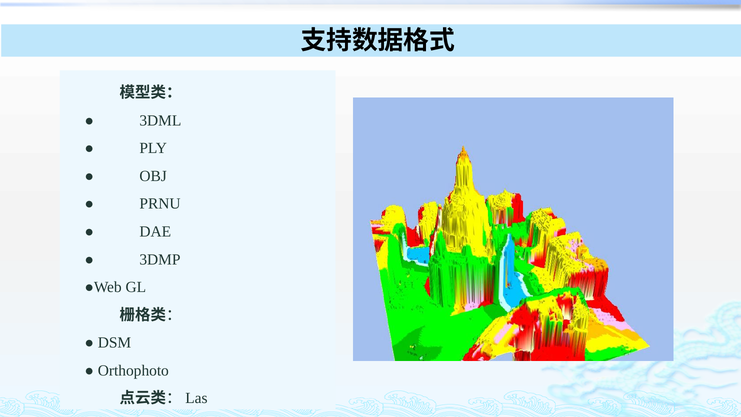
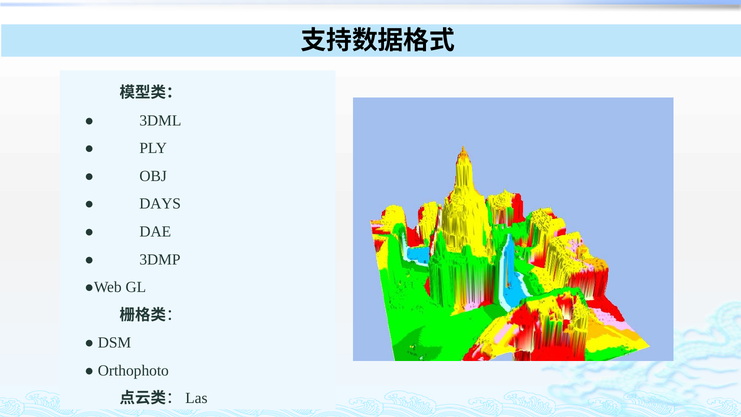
PRNU: PRNU -> DAYS (160, 204)
